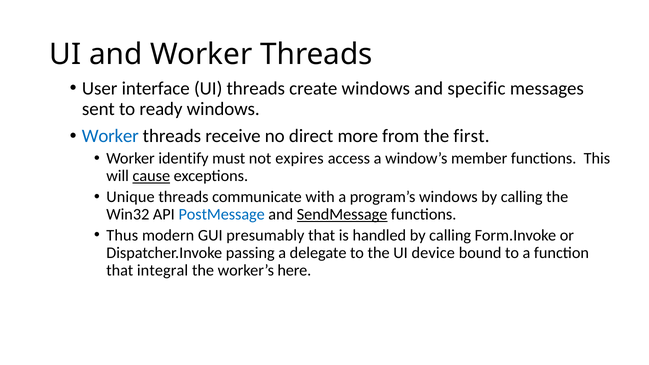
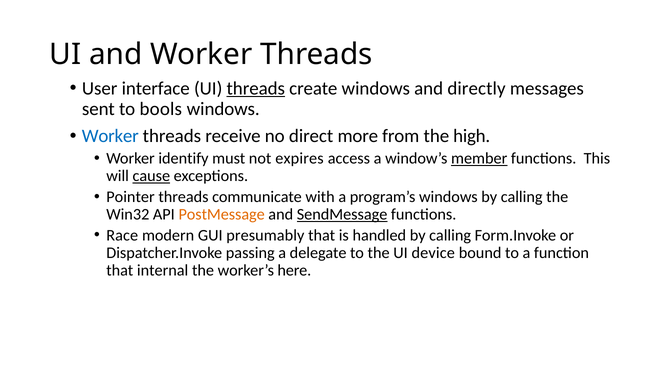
threads underline: none -> present (256, 88)
specific: specific -> directly (476, 88)
ready: ready -> bools (161, 109)
first: first -> high (472, 136)
member underline: none -> present (479, 159)
Unique: Unique -> Pointer (130, 197)
PostMessage colour: blue -> orange (222, 214)
Thus: Thus -> Race (122, 235)
integral: integral -> internal (163, 270)
